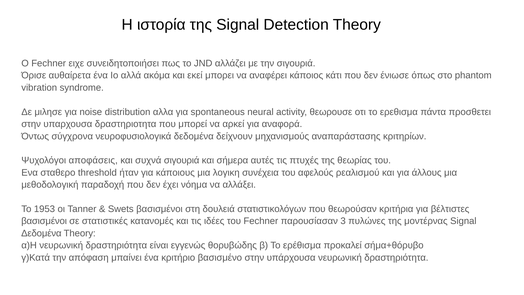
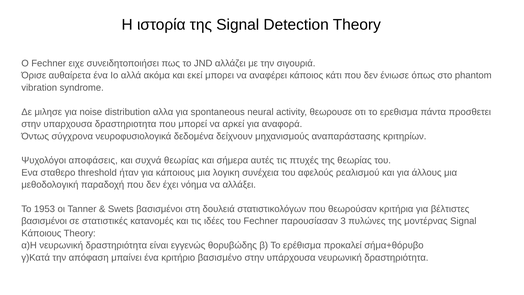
συχνά σιγουριά: σιγουριά -> θεωρίας (182, 160)
Δεδομένα: Δεδομένα -> Κάποιους (41, 233)
